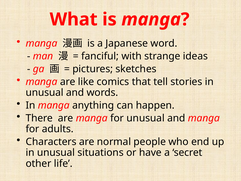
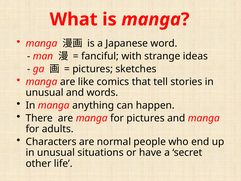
for unusual: unusual -> pictures (146, 118)
